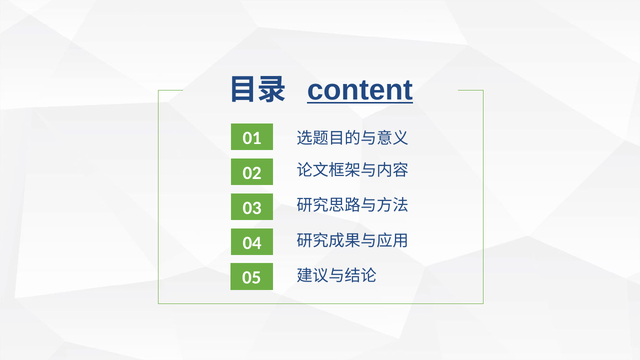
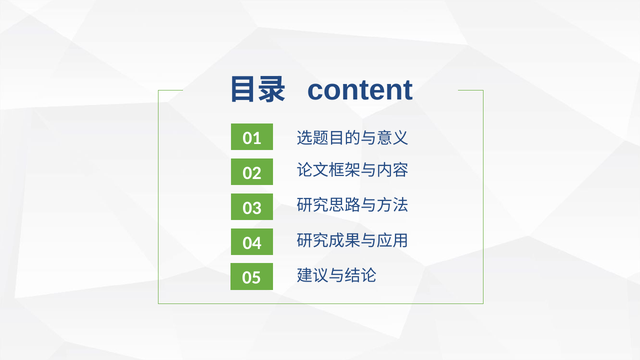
content underline: present -> none (360, 90)
